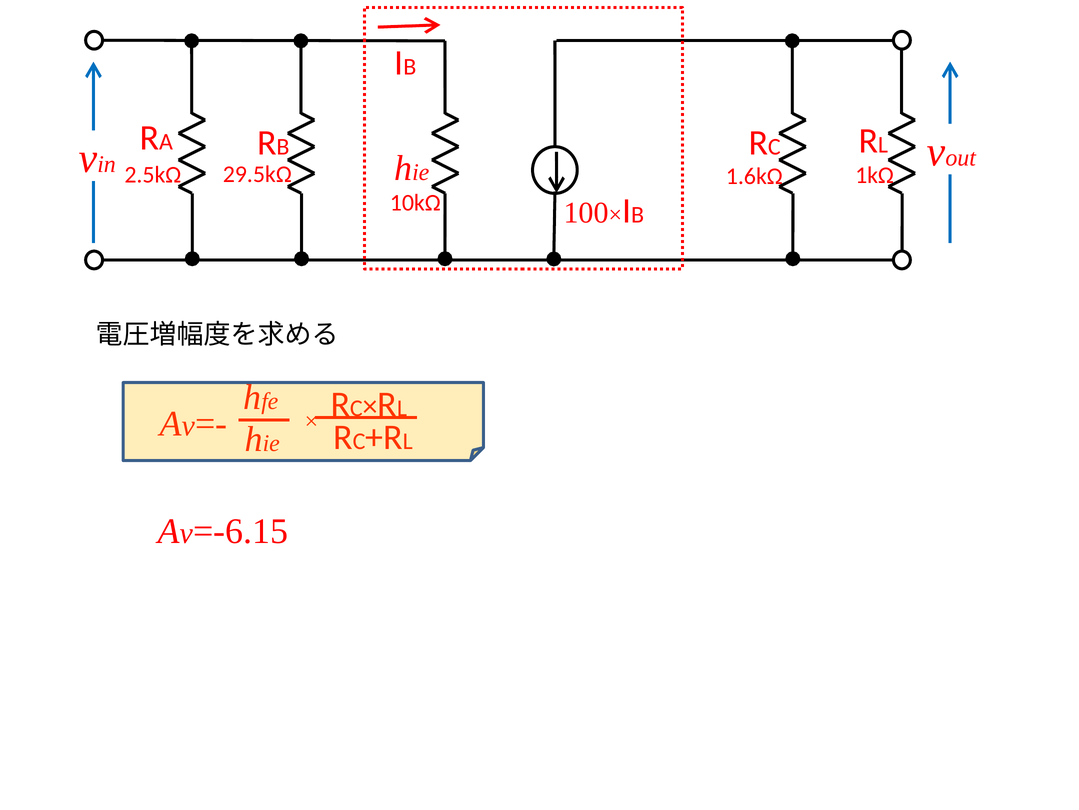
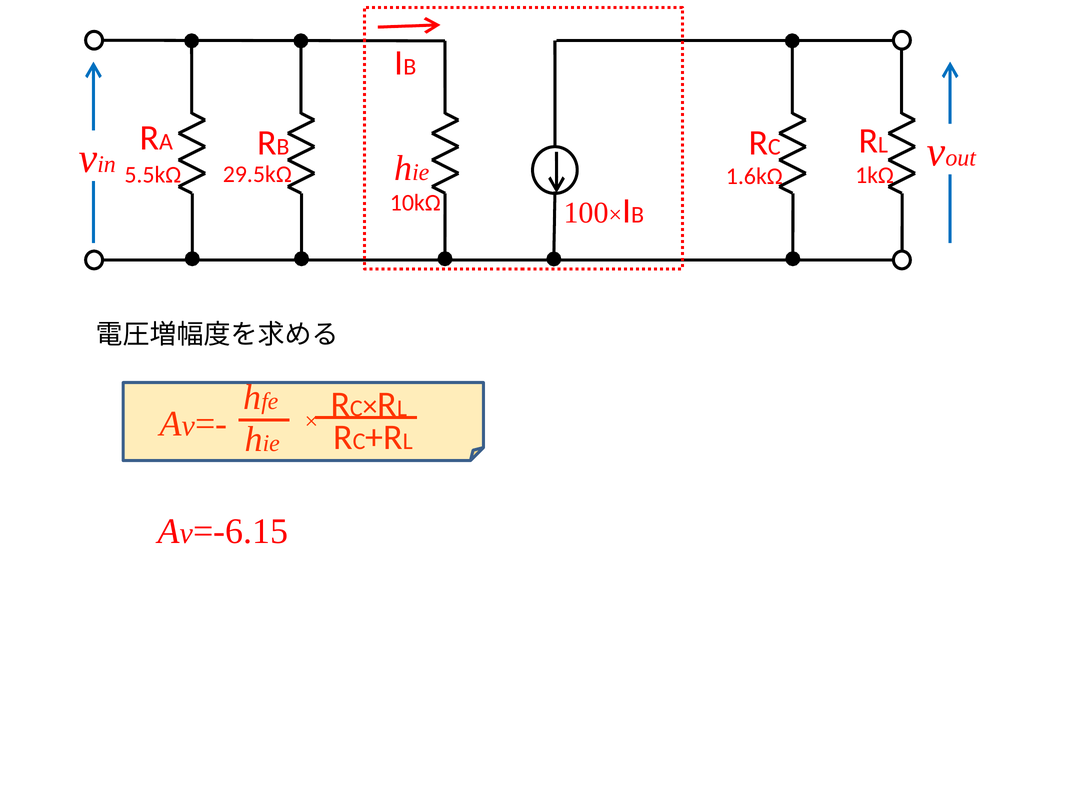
2.5kΩ: 2.5kΩ -> 5.5kΩ (153, 175)
